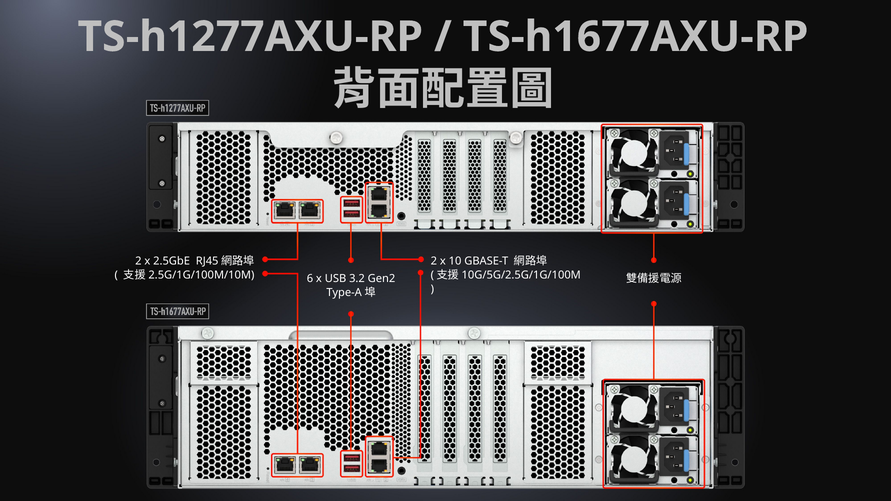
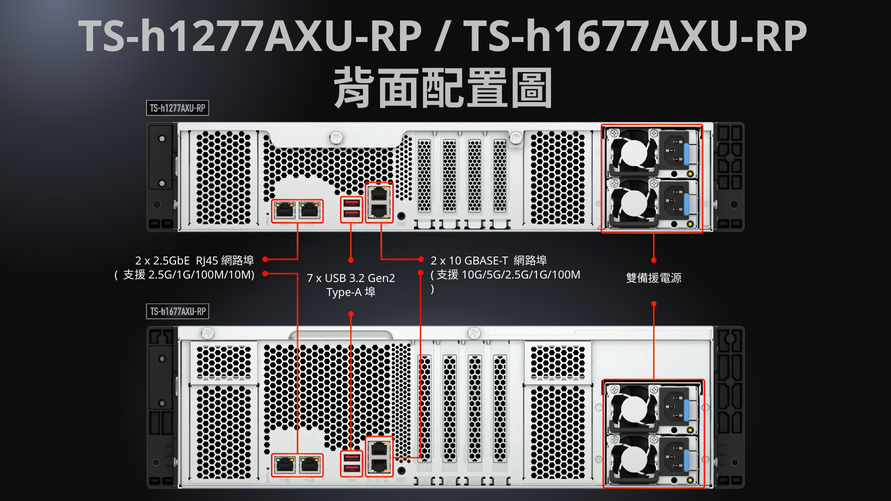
6: 6 -> 7 (310, 279)
